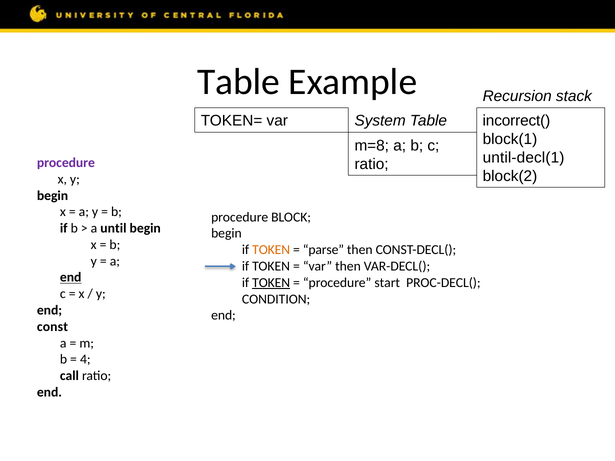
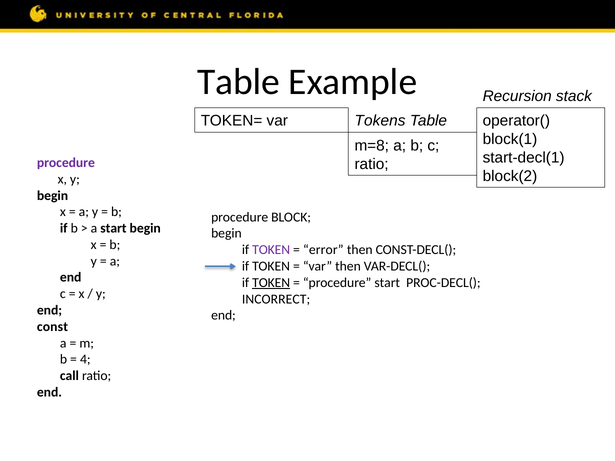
System: System -> Tokens (380, 121)
incorrect(: incorrect( -> operator( (516, 121)
until-decl(1: until-decl(1 -> start-decl(1 (524, 158)
a until: until -> start (113, 228)
TOKEN colour: orange -> purple (271, 250)
parse: parse -> error (323, 250)
end underline: present -> none (71, 278)
CONDITION: CONDITION -> INCORRECT (276, 299)
